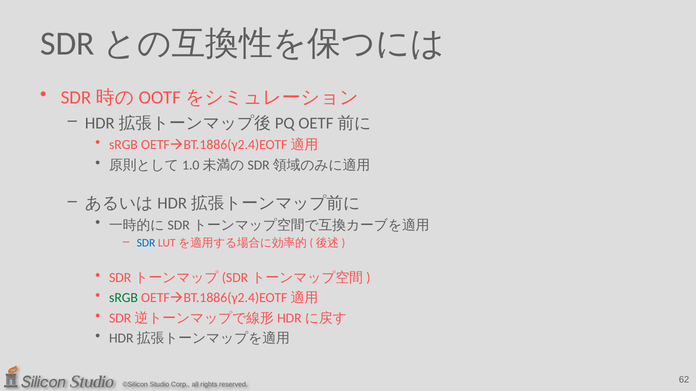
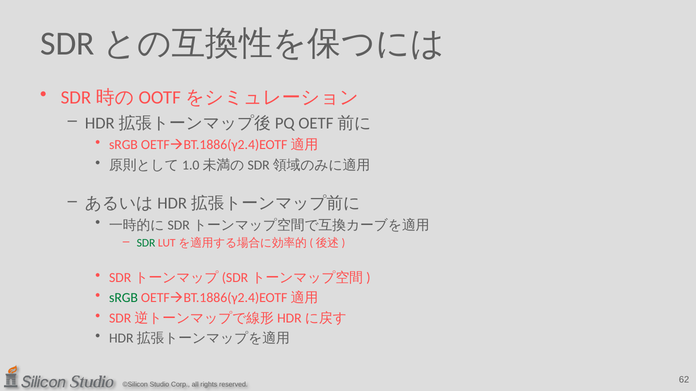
SDR colour: blue -> green (146, 243)
